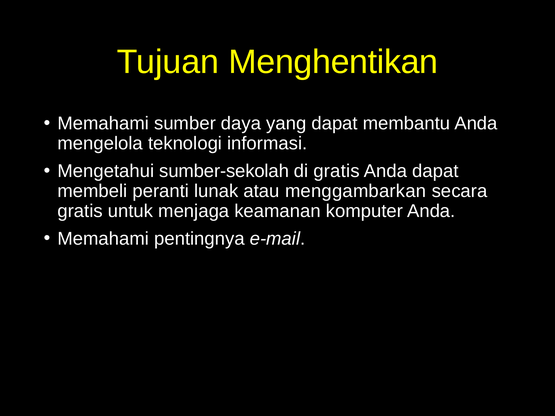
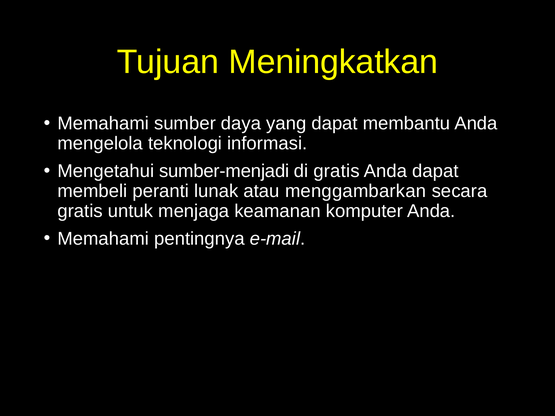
Menghentikan: Menghentikan -> Meningkatkan (333, 62)
sumber-sekolah: sumber-sekolah -> sumber-menjadi (224, 171)
